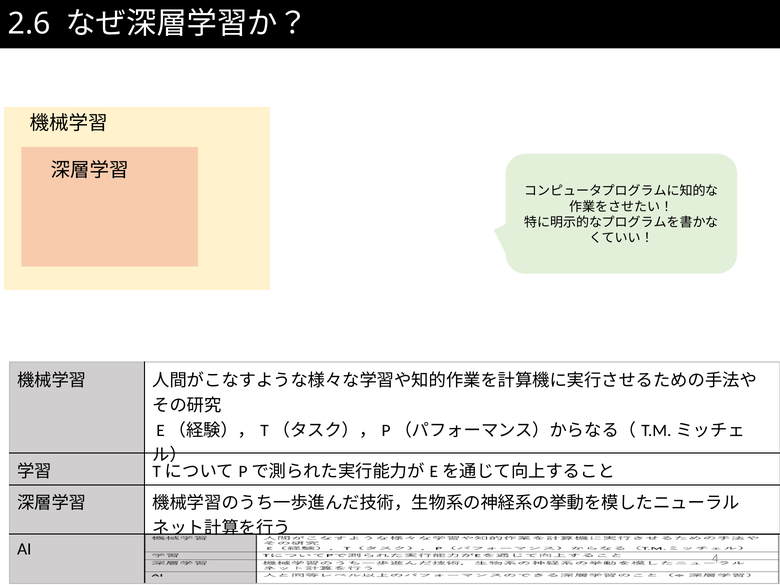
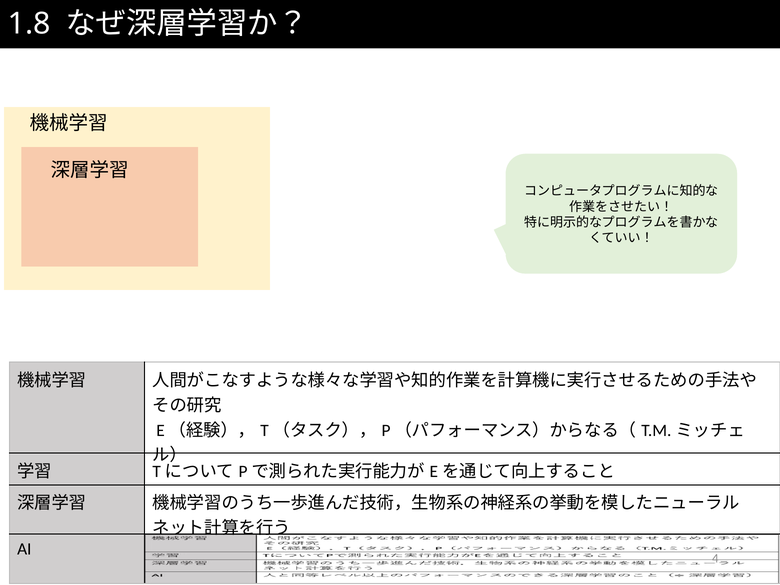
2.6: 2.6 -> 1.8 (29, 24)
